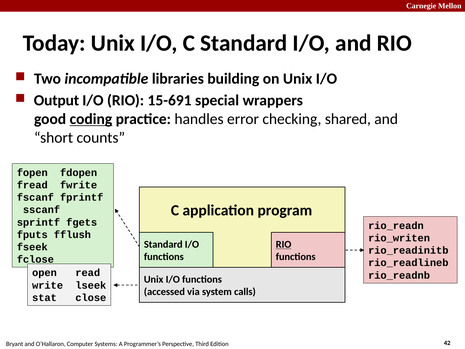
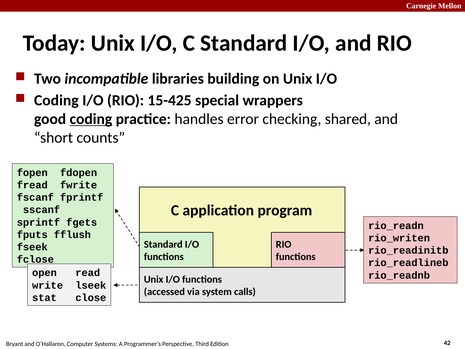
Output: Output -> Coding (56, 100)
15-691: 15-691 -> 15-425 (170, 100)
RIO underline: present -> none (284, 244)
